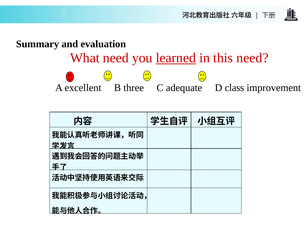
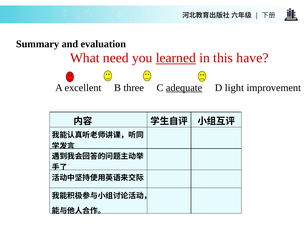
this need: need -> have (252, 58)
adequate underline: none -> present (184, 88)
class: class -> light (234, 88)
